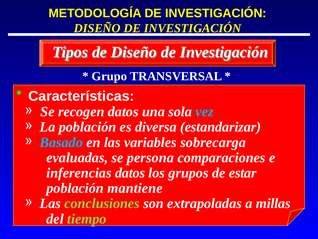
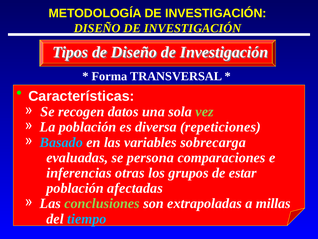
Grupo: Grupo -> Forma (109, 76)
vez colour: light blue -> light green (205, 111)
estandarizar: estandarizar -> repeticiones (221, 127)
inferencias datos: datos -> otras (130, 173)
mantiene: mantiene -> afectadas (135, 188)
tiempo colour: light green -> light blue (87, 218)
